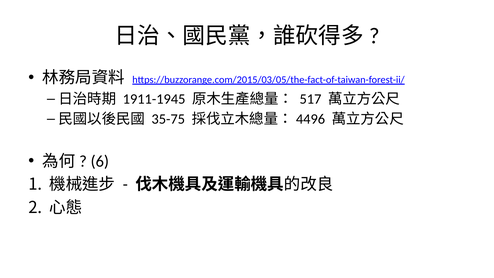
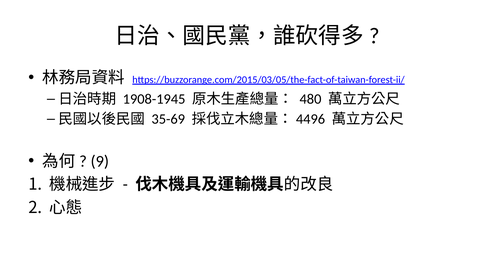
1911-1945: 1911-1945 -> 1908-1945 (154, 99)
517: 517 -> 480 (310, 99)
35-75: 35-75 -> 35-69 (168, 119)
6: 6 -> 9 (100, 161)
